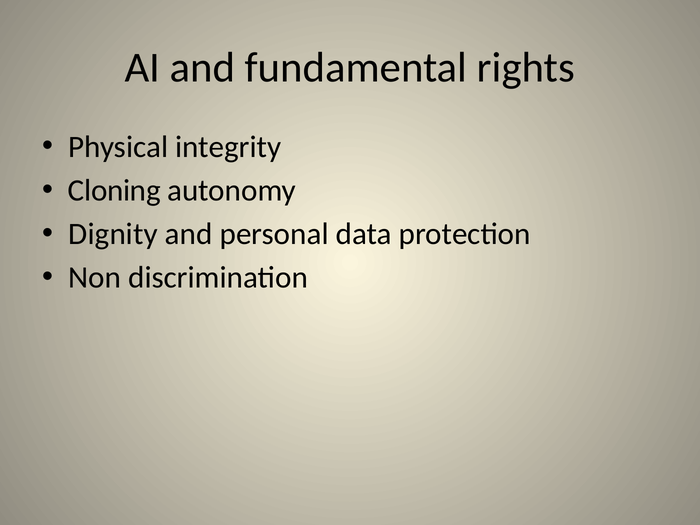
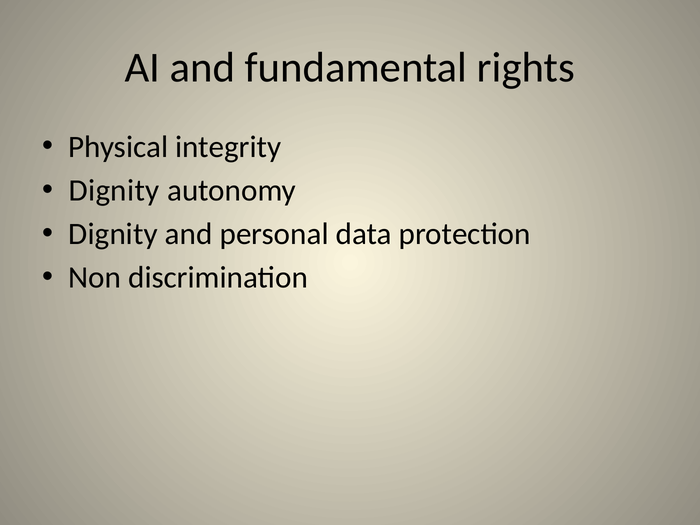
Cloning: Cloning -> Dignity (114, 190)
